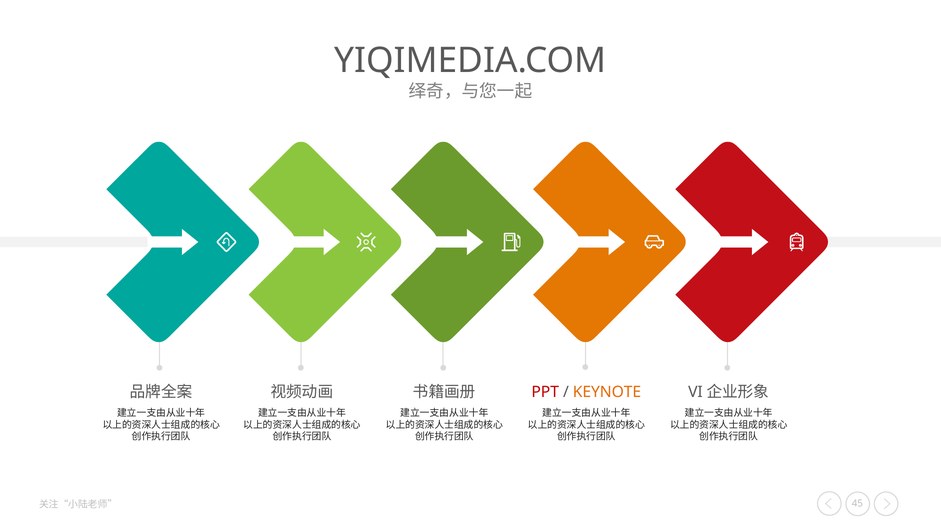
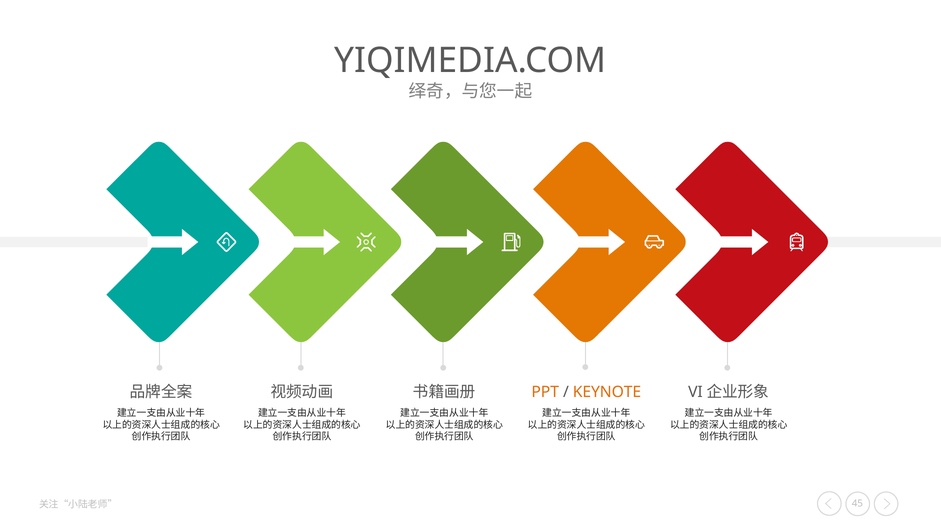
PPT colour: red -> orange (545, 392)
